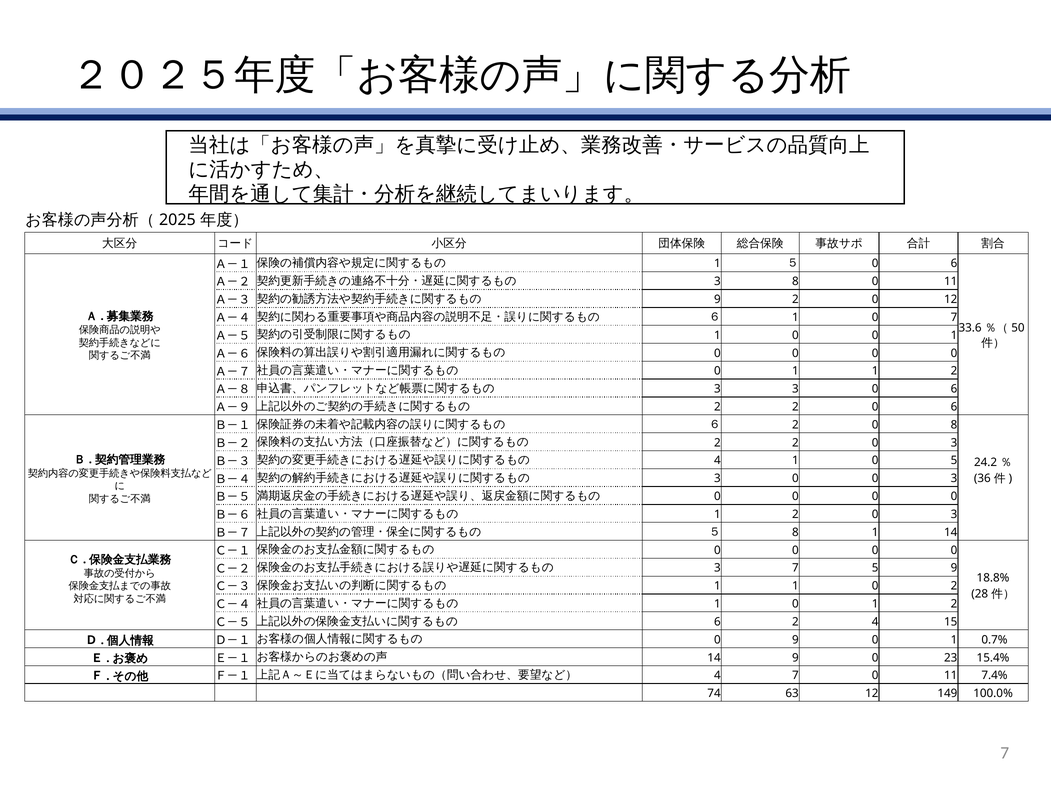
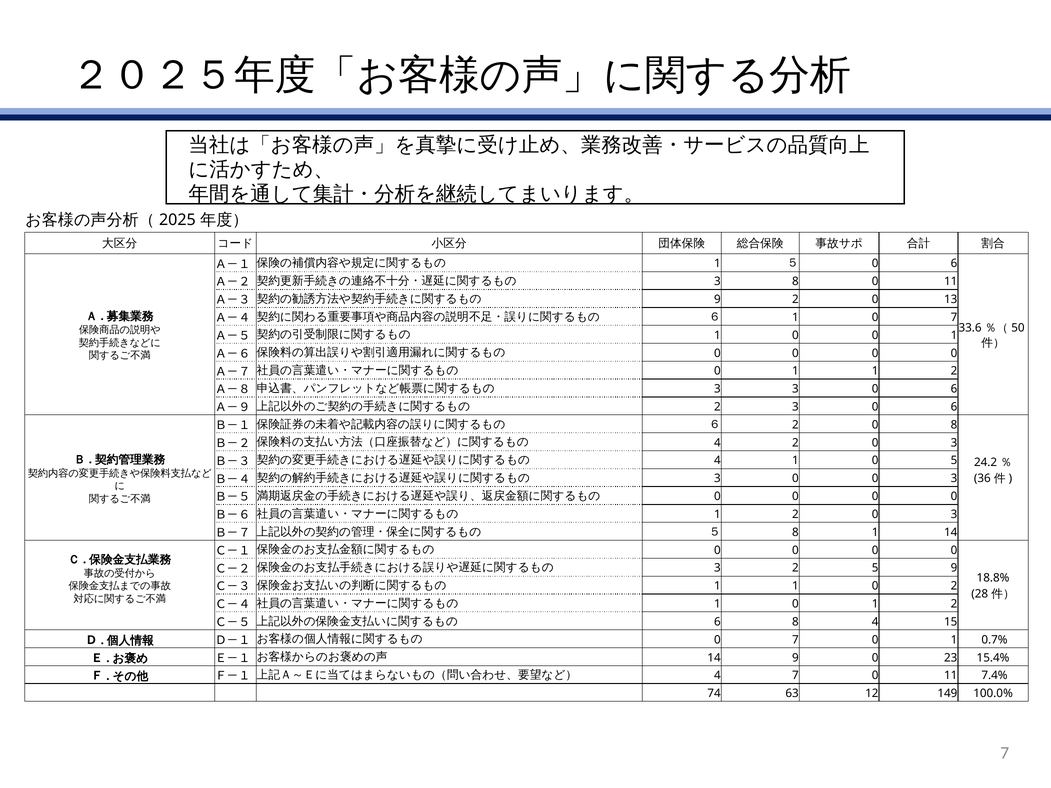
0 12: 12 -> 13 (951, 300)
2: 2 -> 3 (795, 407)
2: 2 -> 4 (717, 443)
3 7: 7 -> 2 (795, 568)
6 2: 2 -> 8 (795, 622)
9: 9 -> 7 (795, 640)
